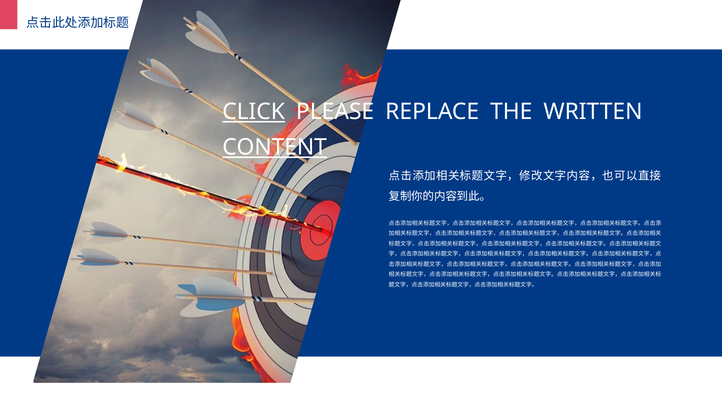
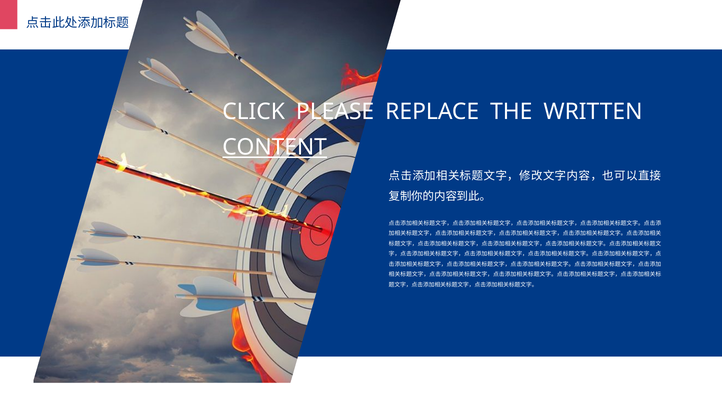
CLICK underline: present -> none (254, 112)
